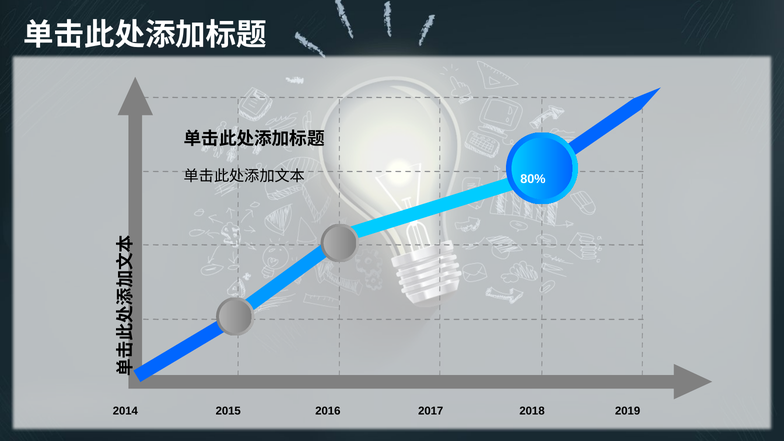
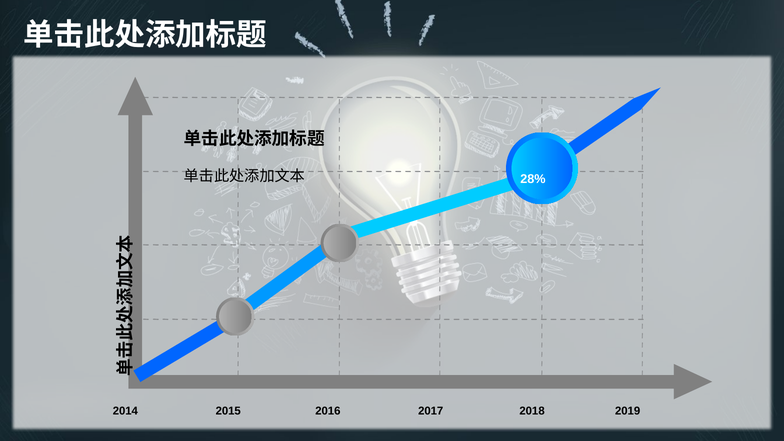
80%: 80% -> 28% (533, 179)
